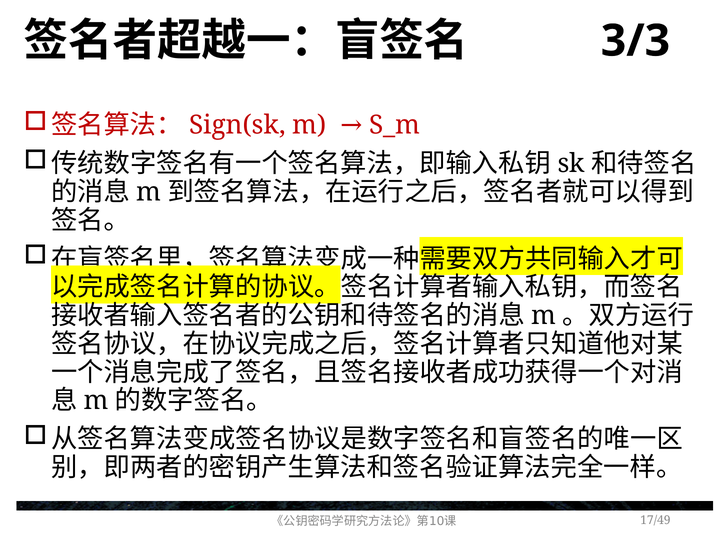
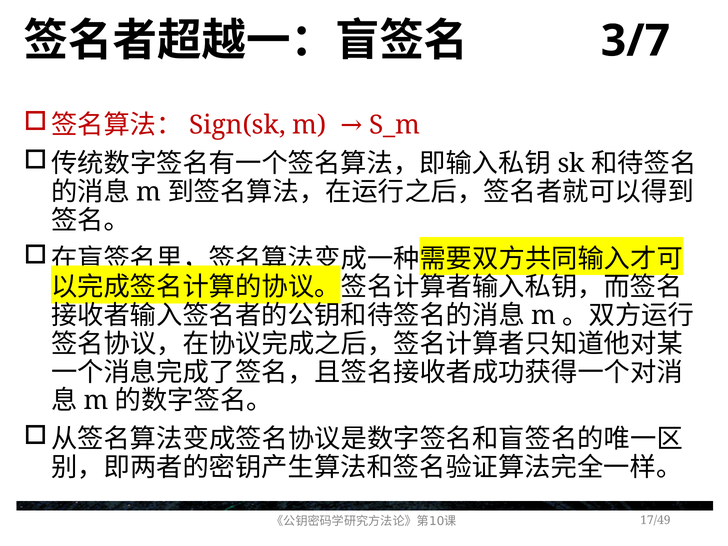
3/3: 3/3 -> 3/7 (635, 41)
